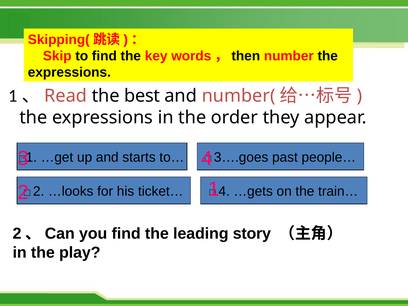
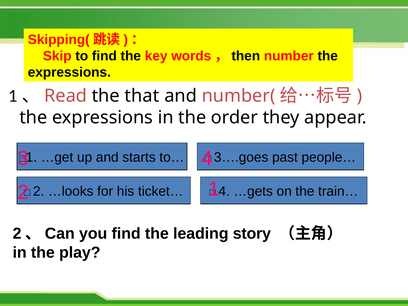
best: best -> that (142, 96)
